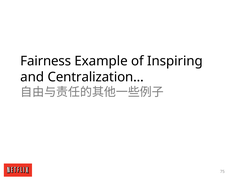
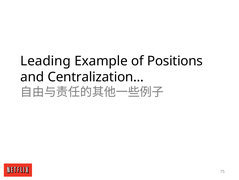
Fairness: Fairness -> Leading (46, 61)
Inspiring: Inspiring -> Positions (175, 61)
